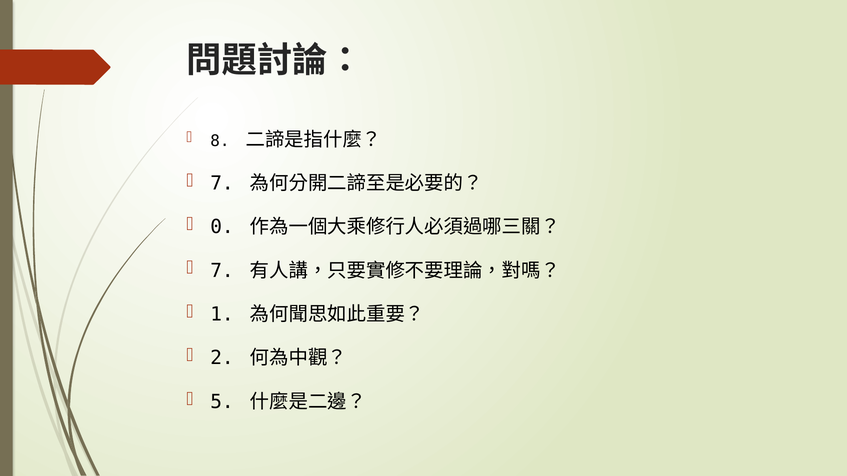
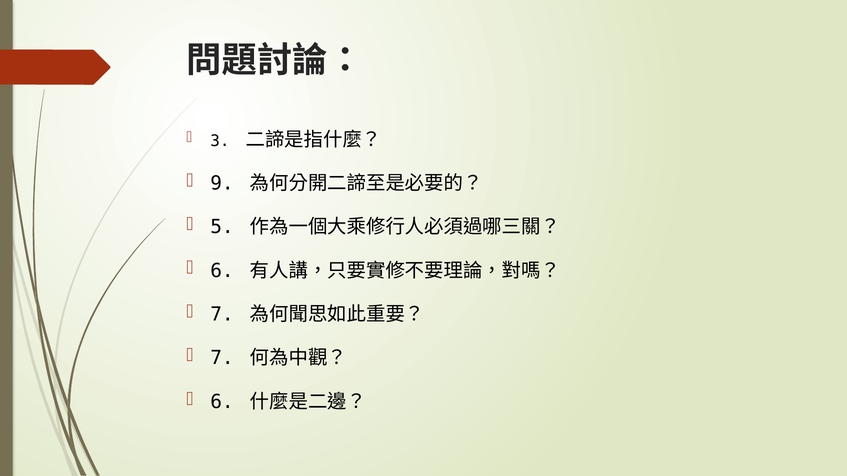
8: 8 -> 3 (220, 141)
7: 7 -> 9 (222, 184)
0: 0 -> 5 (222, 227)
7: 7 -> 6 (222, 271)
1: 1 -> 7 (222, 315)
2: 2 -> 7 (222, 358)
5: 5 -> 6 (222, 402)
